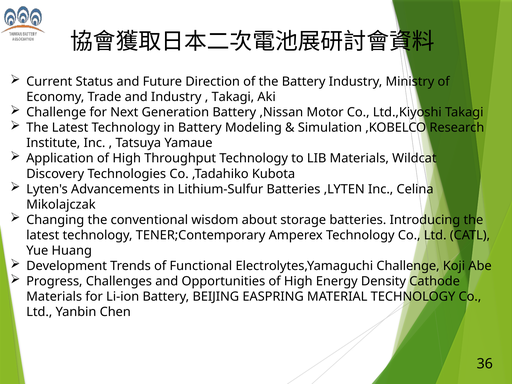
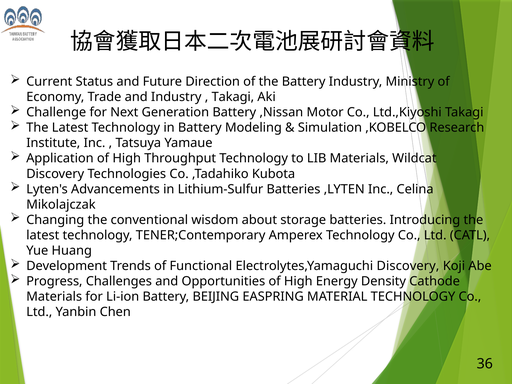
Electrolytes,Yamaguchi Challenge: Challenge -> Discovery (408, 266)
